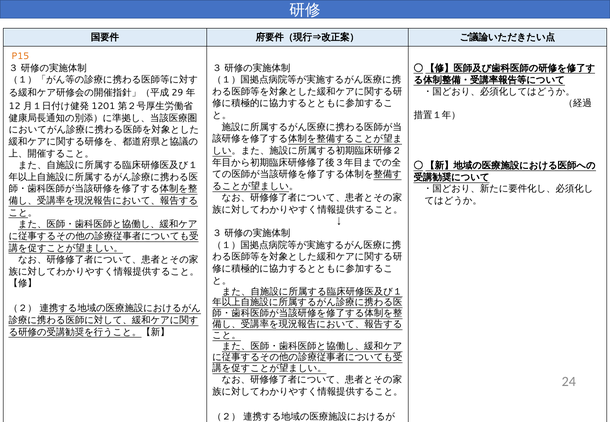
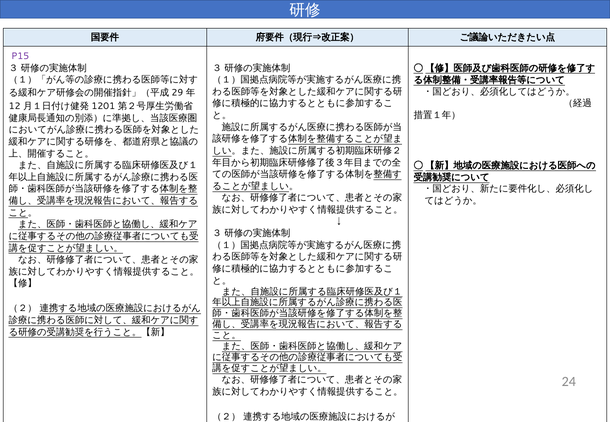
P15 colour: orange -> purple (20, 56)
